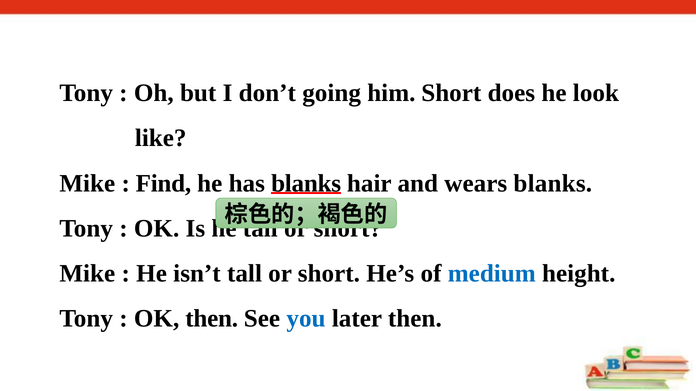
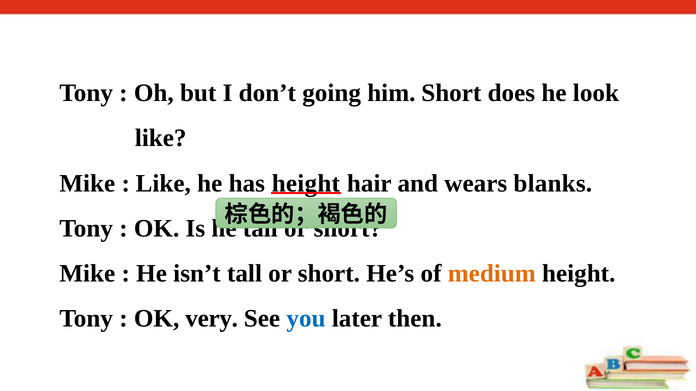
Find: Find -> Like (163, 183)
has blanks: blanks -> height (306, 183)
medium colour: blue -> orange (492, 274)
OK then: then -> very (212, 319)
